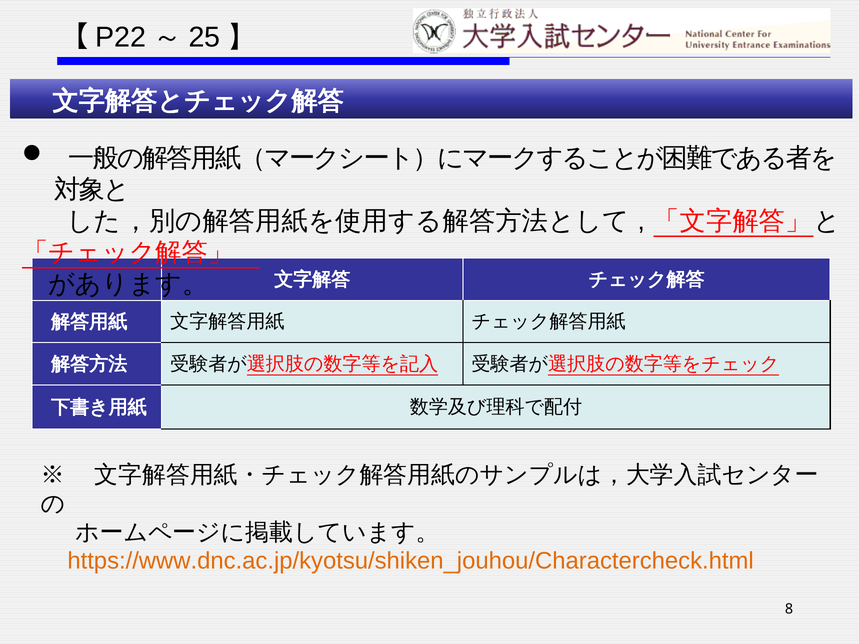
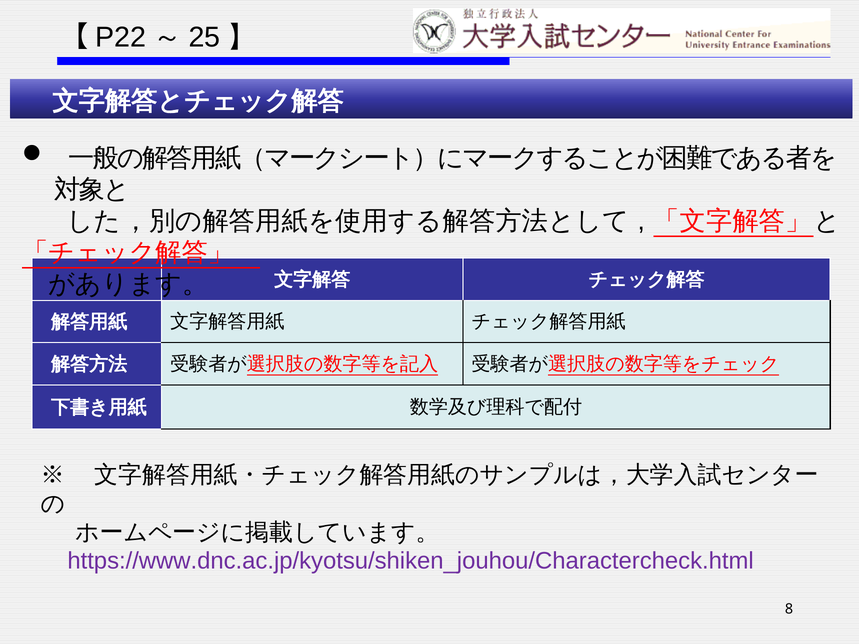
https://www.dnc.ac.jp/kyotsu/shiken_jouhou/Charactercheck.html colour: orange -> purple (411, 561)
